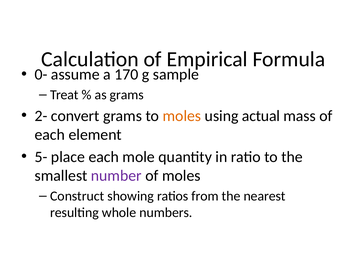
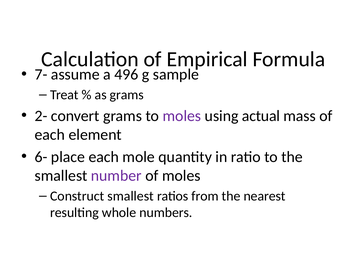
0-: 0- -> 7- (41, 74)
170: 170 -> 496 (126, 74)
moles colour: orange -> purple (182, 116)
5-: 5- -> 6- (41, 157)
Construct showing: showing -> smallest (131, 196)
